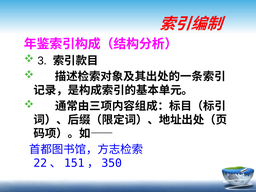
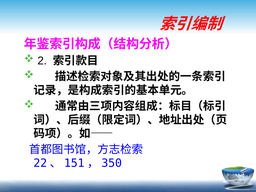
3: 3 -> 2 (42, 61)
